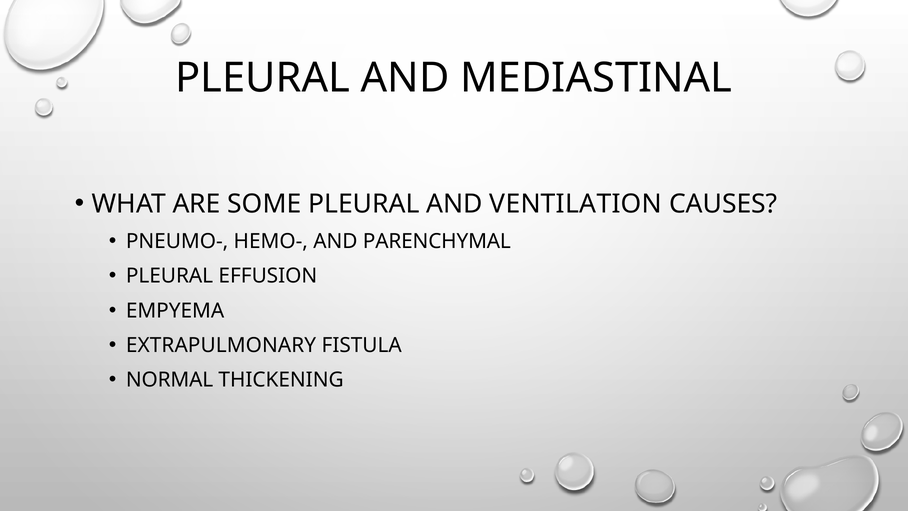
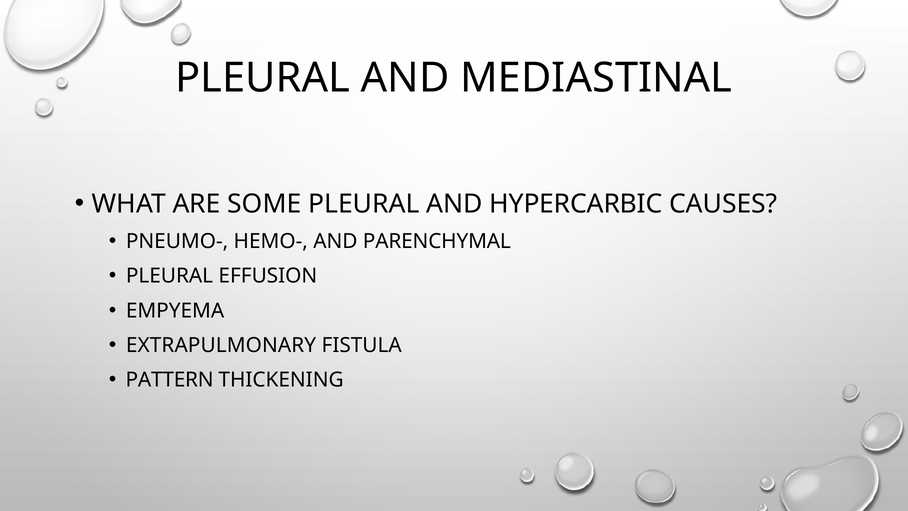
VENTILATION: VENTILATION -> HYPERCARBIC (576, 204)
NORMAL: NORMAL -> PATTERN (170, 380)
